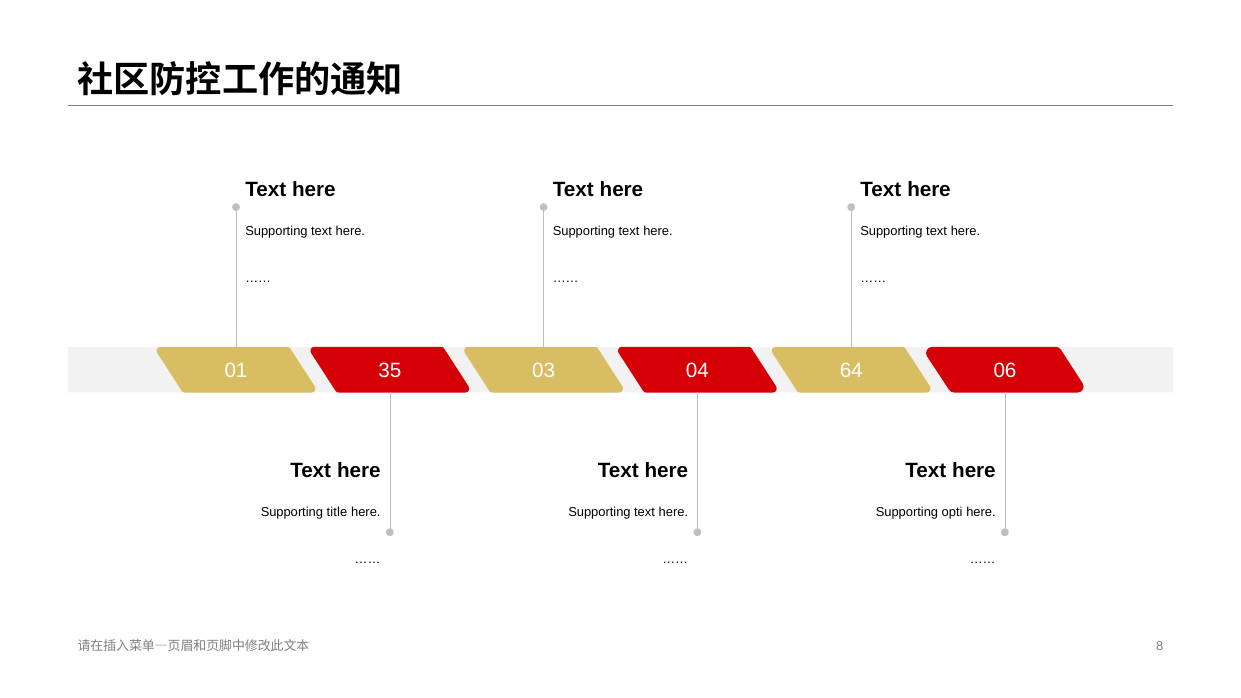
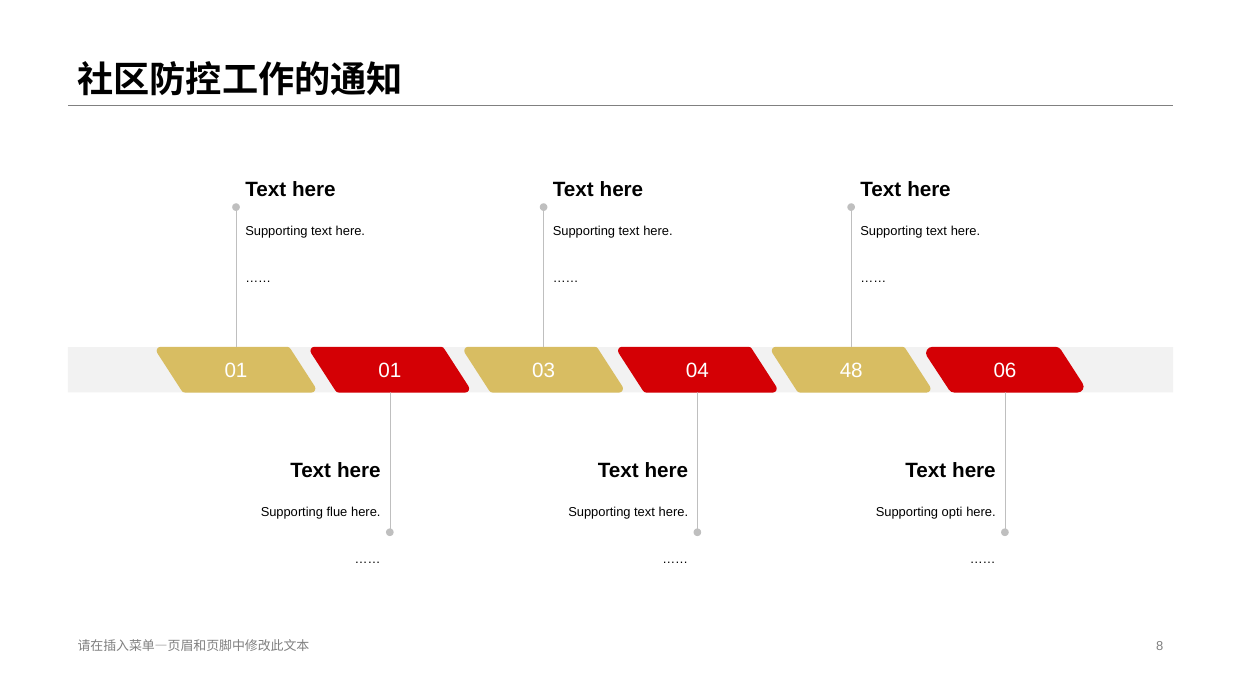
01 35: 35 -> 01 (390, 371)
64: 64 -> 48 (851, 371)
title: title -> flue (337, 512)
